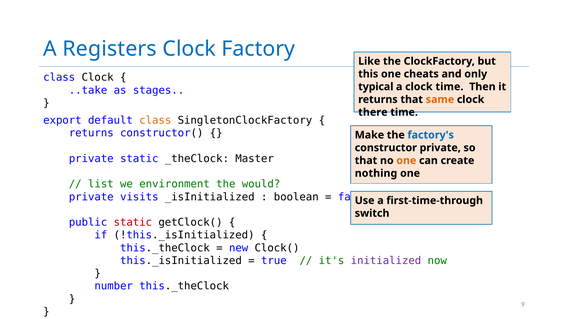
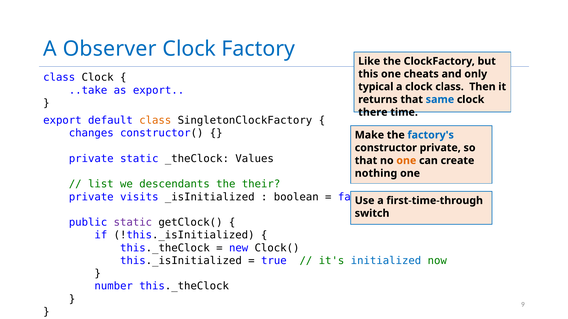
Registers: Registers -> Observer (110, 49)
clock time: time -> class (450, 87)
as stages: stages -> export (159, 90)
same colour: orange -> blue (440, 100)
returns: returns -> changes (91, 133)
Master: Master -> Values (255, 159)
environment: environment -> descendants (175, 184)
would: would -> their (261, 184)
static colour: red -> purple (133, 223)
initialized colour: purple -> blue (386, 261)
